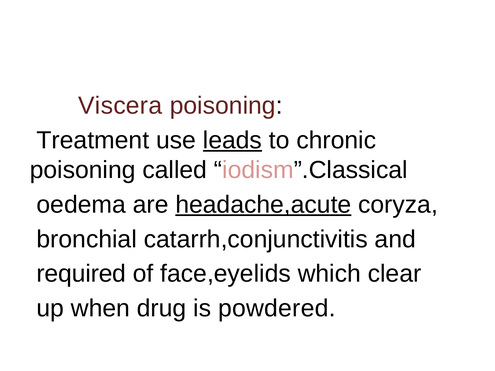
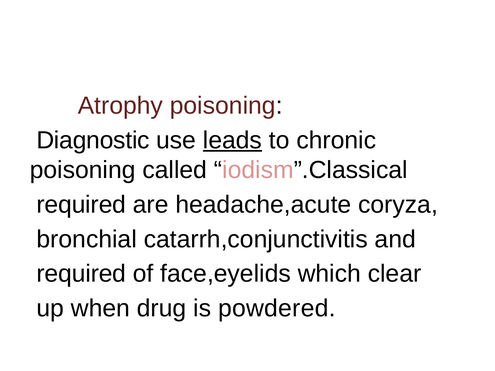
Viscera: Viscera -> Atrophy (120, 106)
Treatment: Treatment -> Diagnostic (93, 140)
oedema: oedema -> required (81, 205)
headache,acute underline: present -> none (263, 205)
